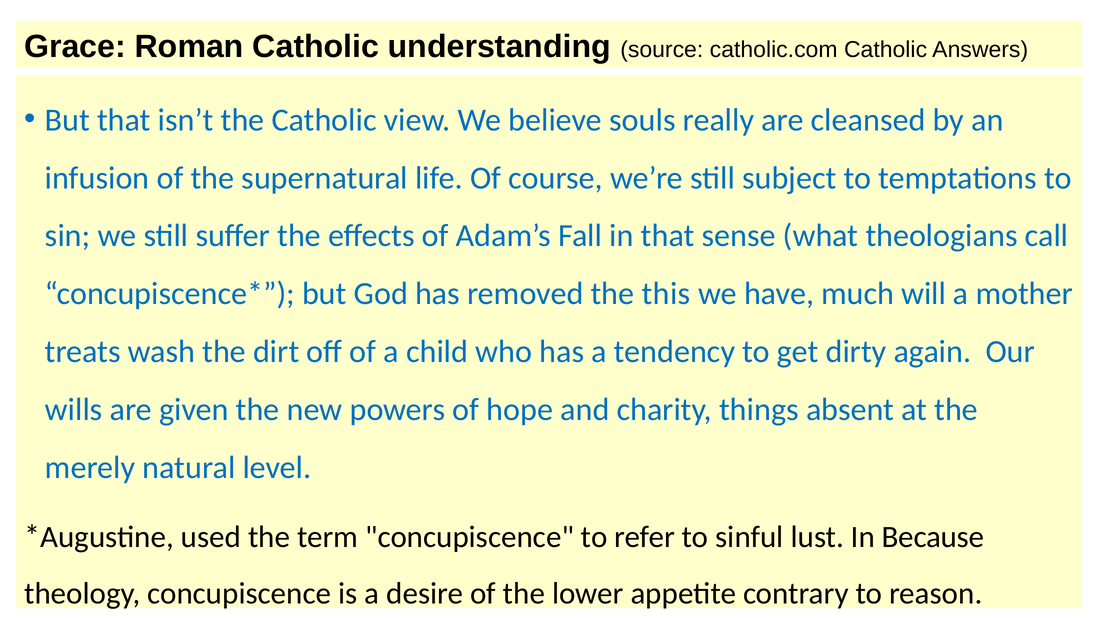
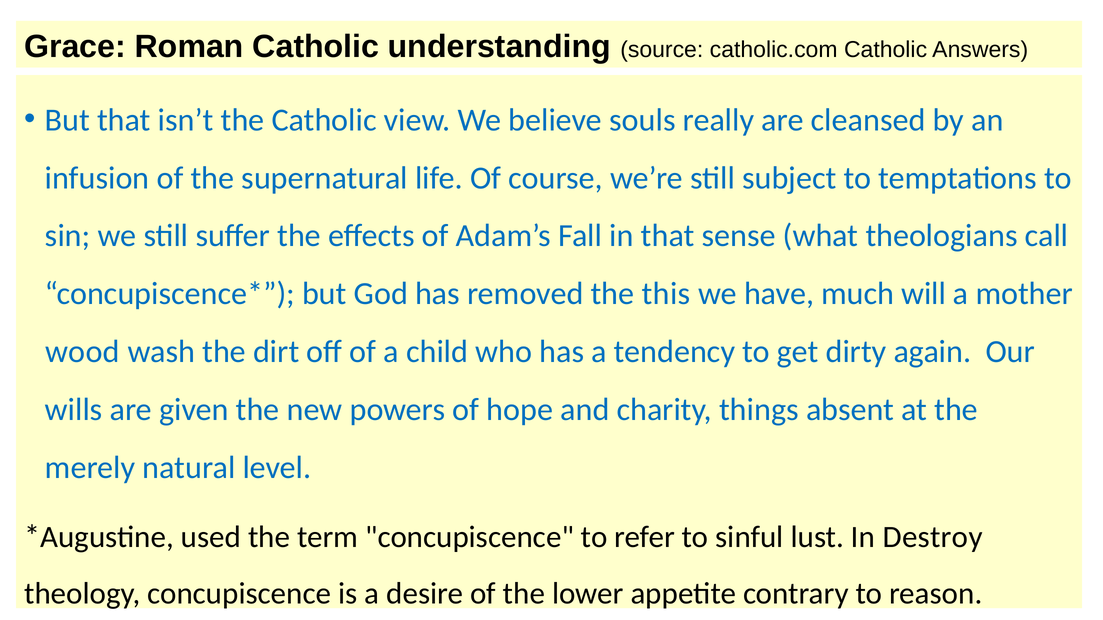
treats: treats -> wood (83, 352)
Because: Because -> Destroy (933, 538)
